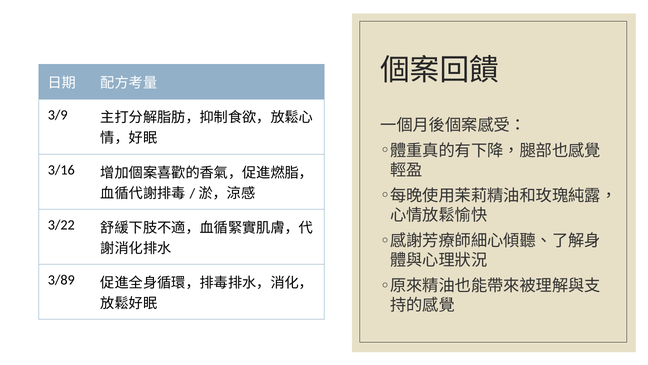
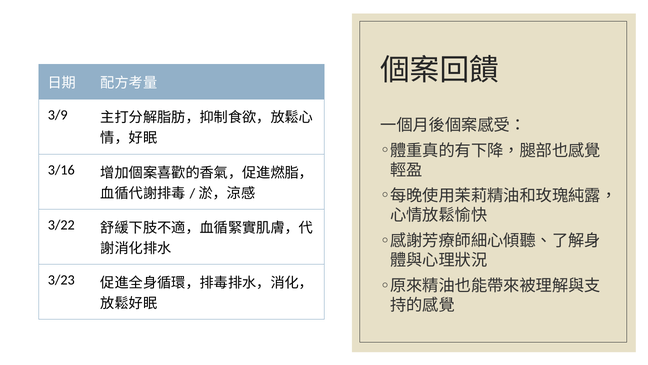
3/89: 3/89 -> 3/23 (61, 280)
